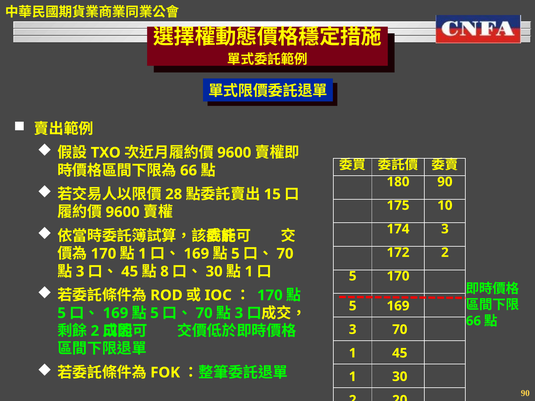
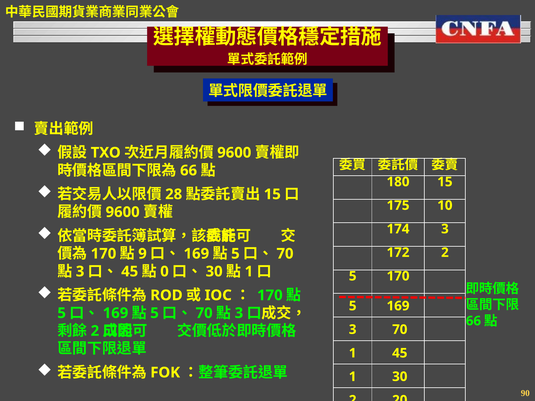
180 90: 90 -> 15 (445, 182)
1: 1 -> 9 (142, 254)
8: 8 -> 0 (165, 272)
